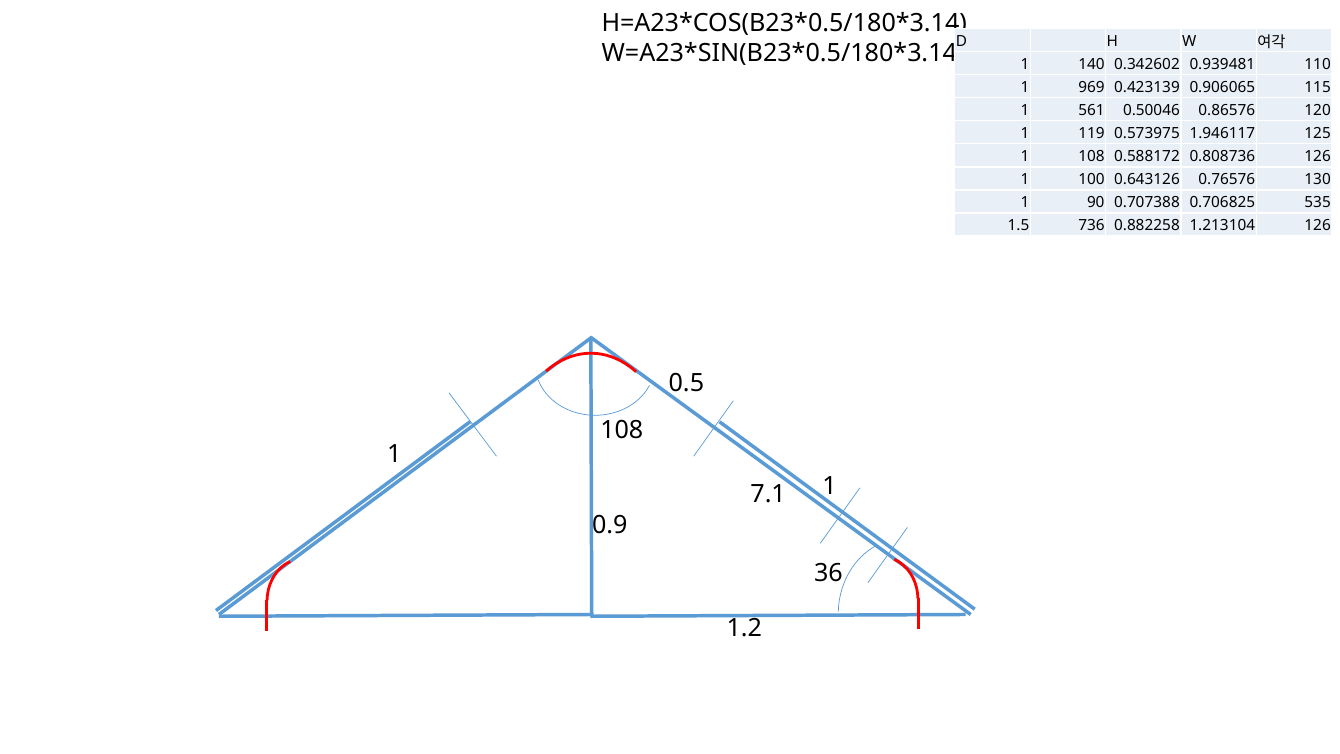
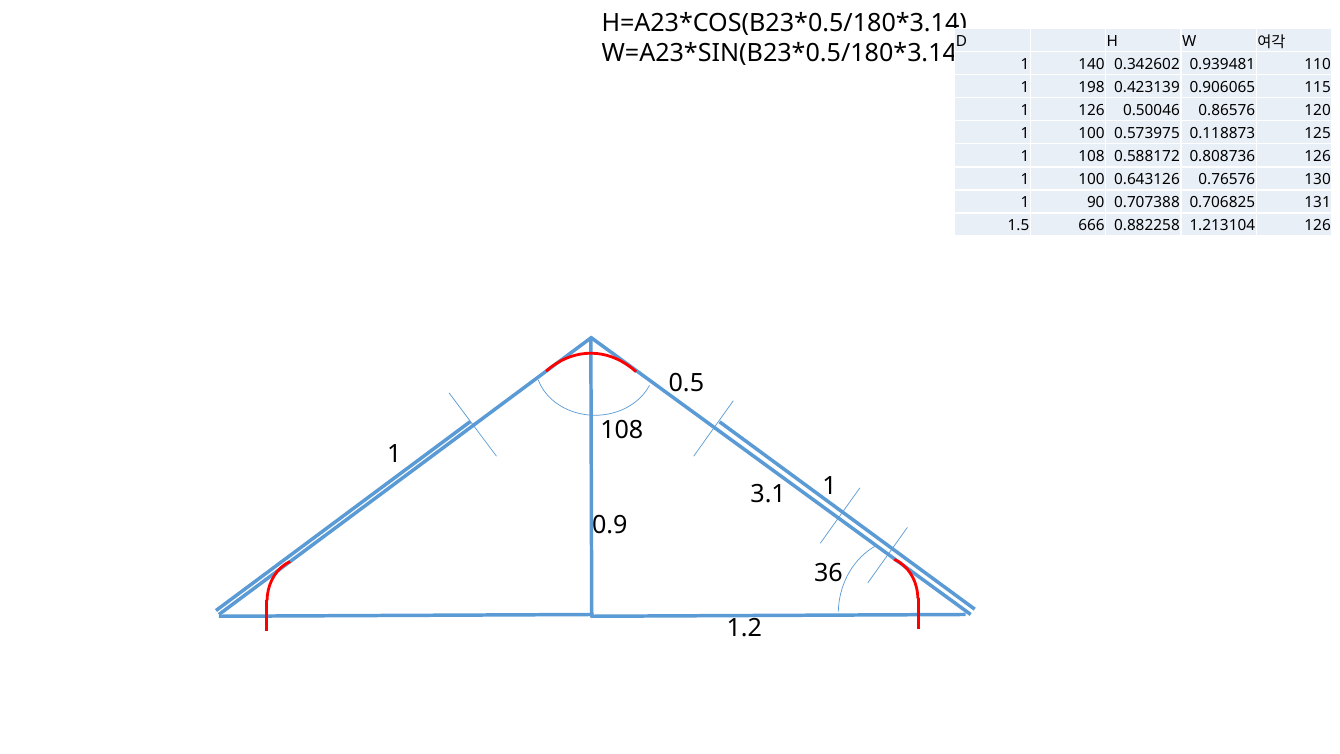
969: 969 -> 198 (1091, 88)
1 561: 561 -> 126 (1091, 111)
119: 119 -> 100 (1091, 134)
1.946117: 1.946117 -> 0.118873 (1222, 134)
535: 535 -> 131 (1318, 203)
736: 736 -> 666 (1091, 226)
7.1: 7.1 -> 3.1 (768, 494)
